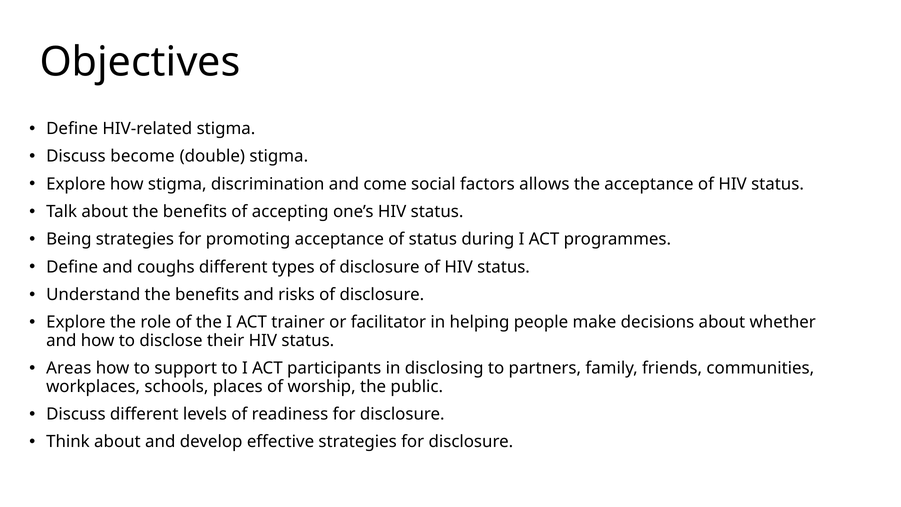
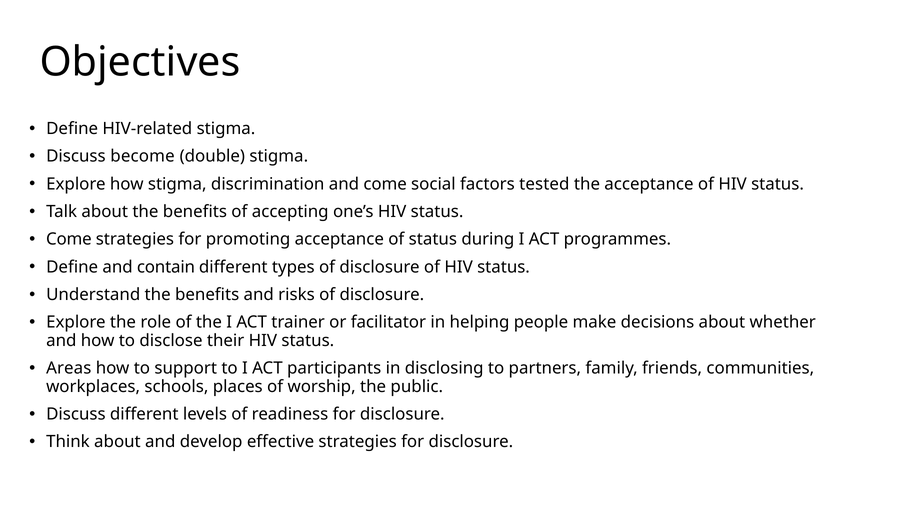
allows: allows -> tested (544, 184)
Being: Being -> Come (69, 239)
coughs: coughs -> contain (166, 267)
